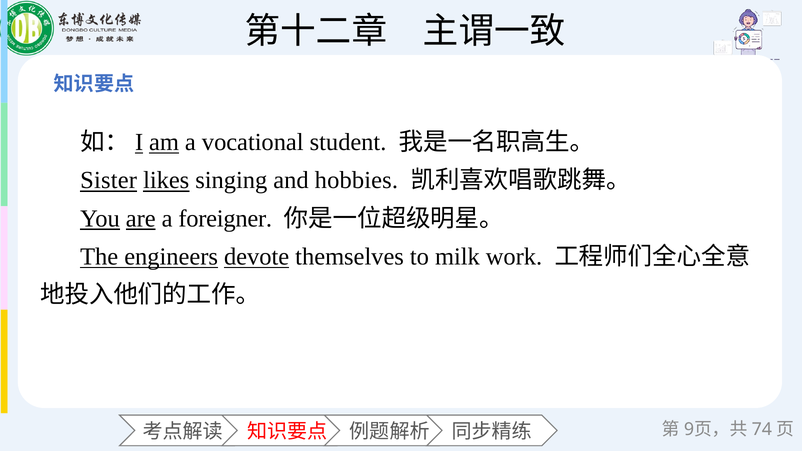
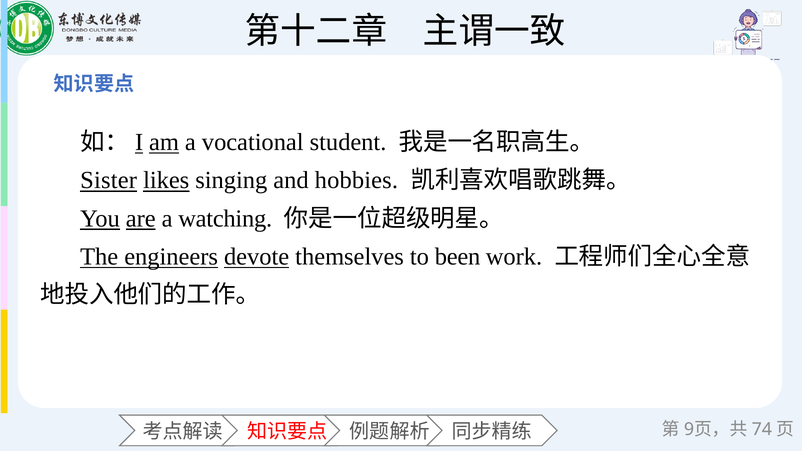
foreigner: foreigner -> watching (225, 219)
milk: milk -> been (458, 257)
